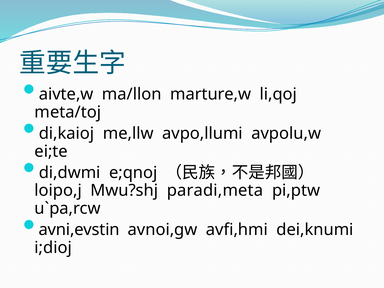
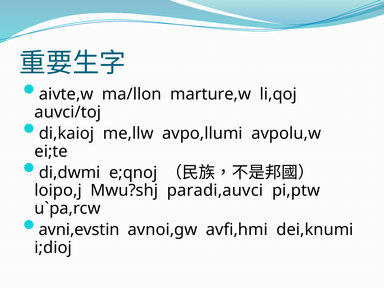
meta/toj: meta/toj -> auvci/toj (68, 112)
paradi,meta: paradi,meta -> paradi,auvci (215, 190)
